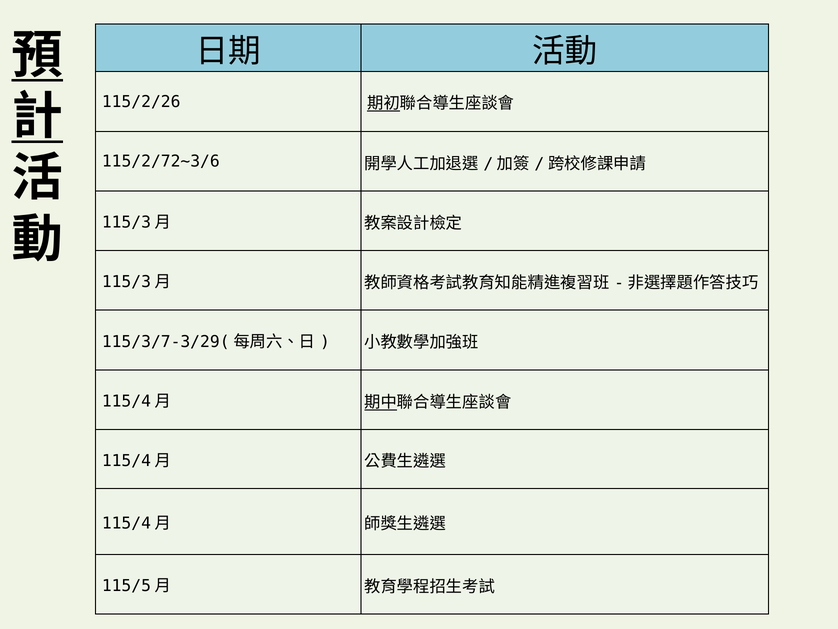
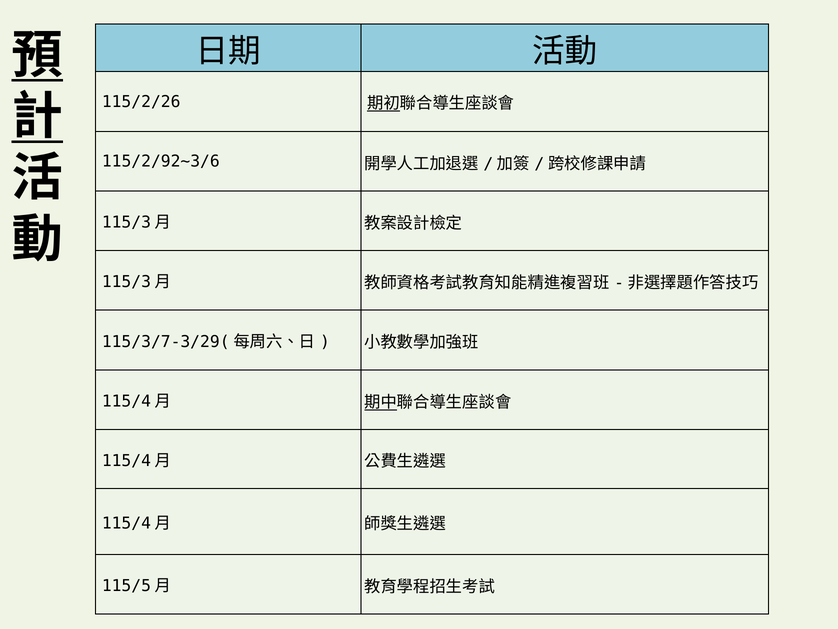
115/2/72~3/6: 115/2/72~3/6 -> 115/2/92~3/6 (161, 161)
